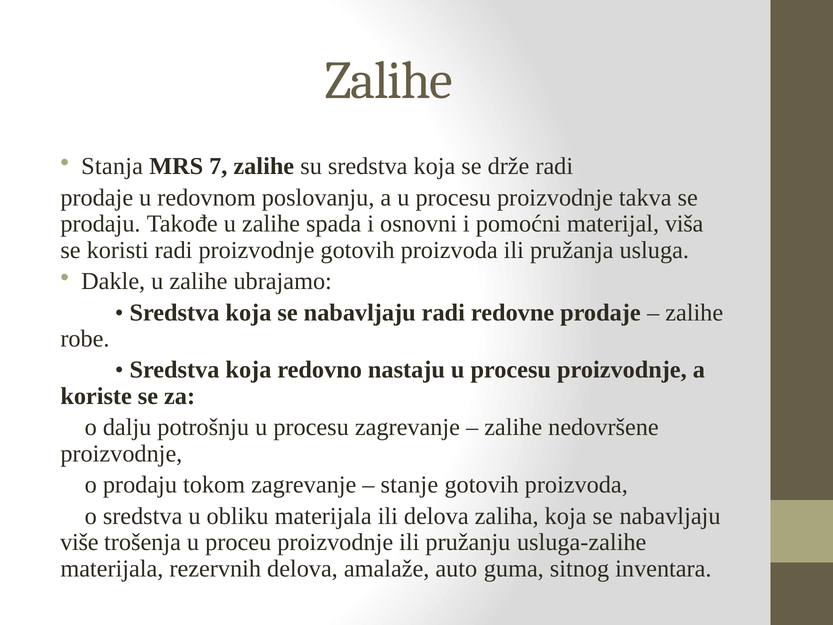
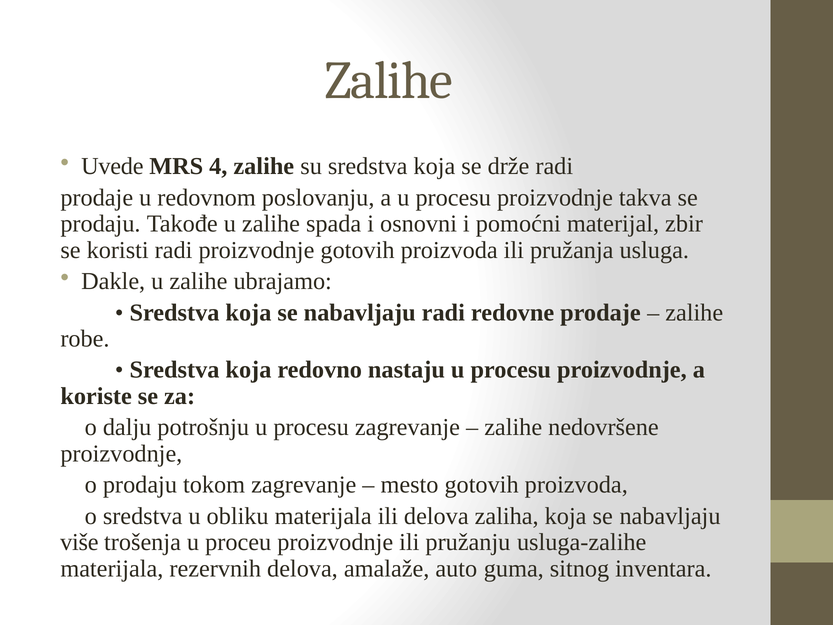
Stanja: Stanja -> Uvede (112, 166)
7: 7 -> 4 (218, 166)
viša: viša -> zbir (684, 224)
stanje: stanje -> mesto (409, 485)
